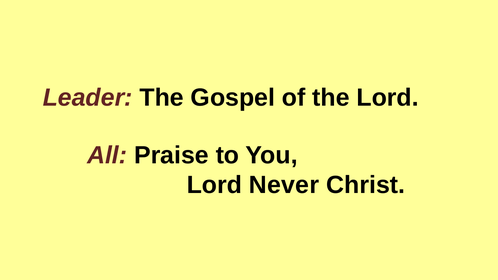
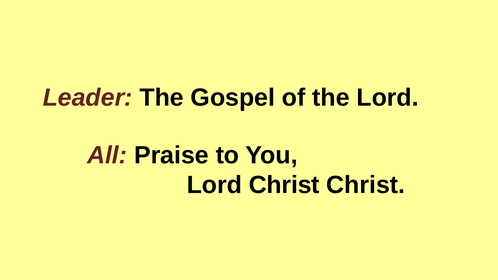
Lord Never: Never -> Christ (284, 185)
